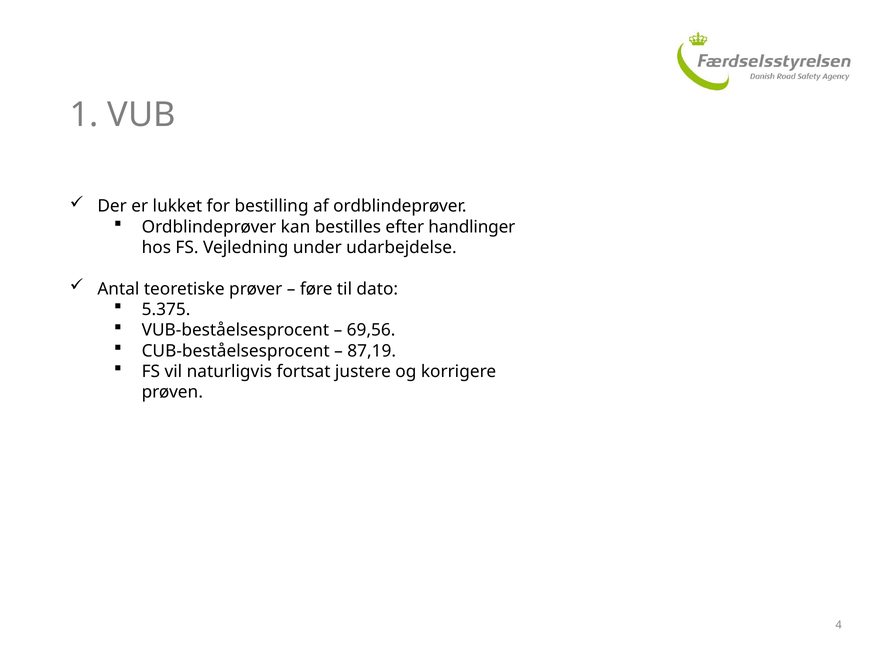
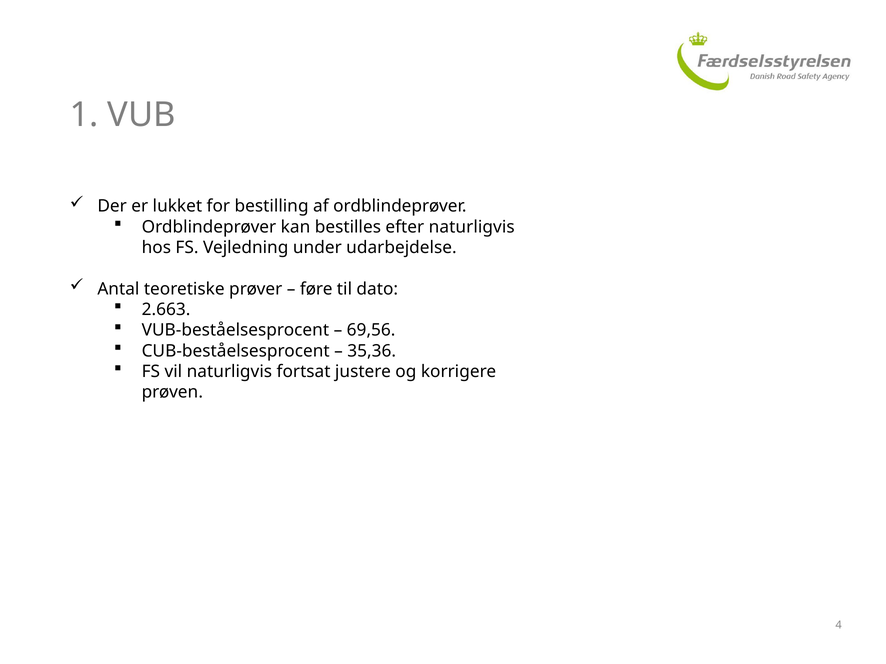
efter handlinger: handlinger -> naturligvis (472, 227)
5.375: 5.375 -> 2.663 (166, 310)
87,19: 87,19 -> 35,36 (372, 351)
